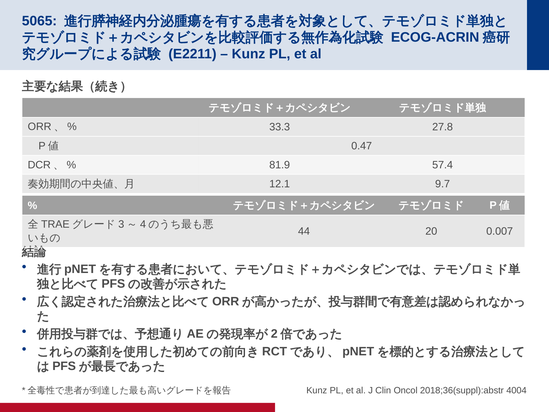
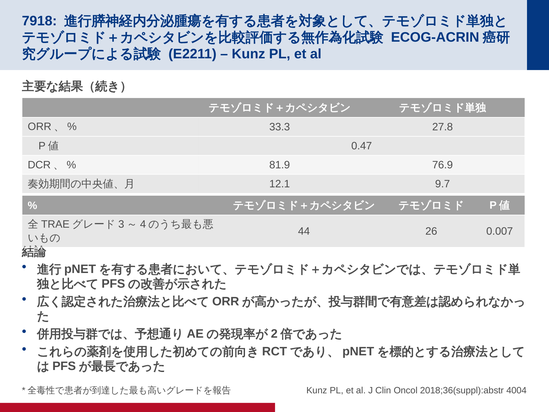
5065: 5065 -> 7918 (39, 21)
57.4: 57.4 -> 76.9 (443, 165)
20: 20 -> 26 (431, 231)
